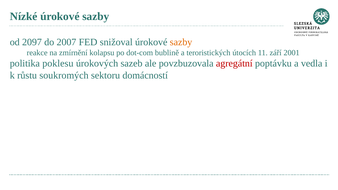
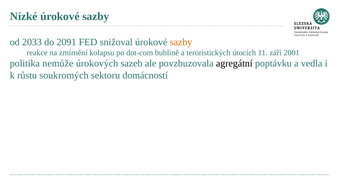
2097: 2097 -> 2033 (32, 42)
2007: 2007 -> 2091 (66, 42)
poklesu: poklesu -> nemůže (58, 64)
agregátní colour: red -> black (234, 64)
